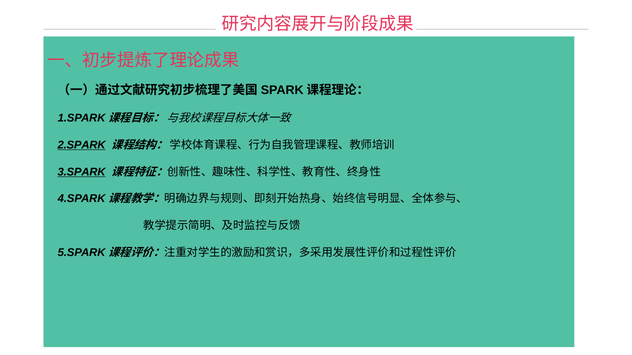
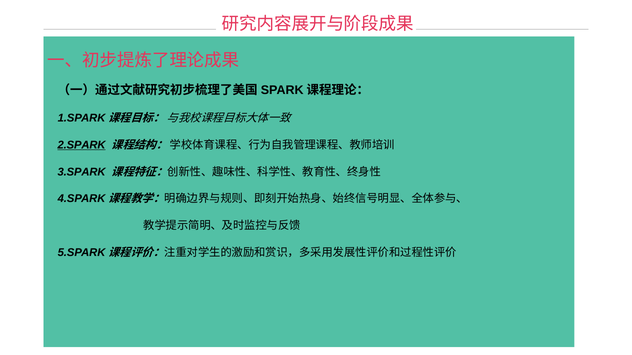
3.SPARK underline: present -> none (82, 172)
